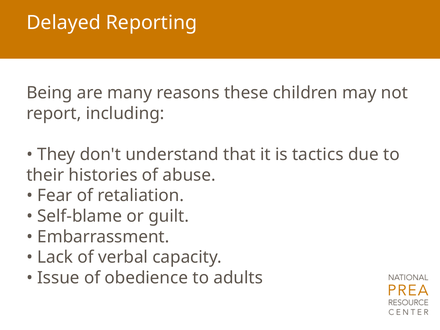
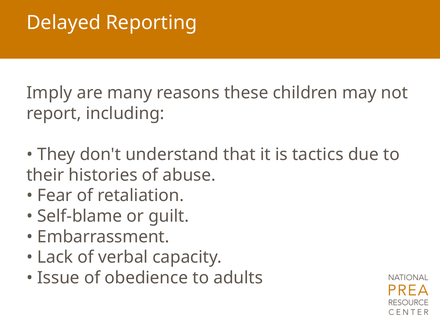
Being: Being -> Imply (49, 93)
